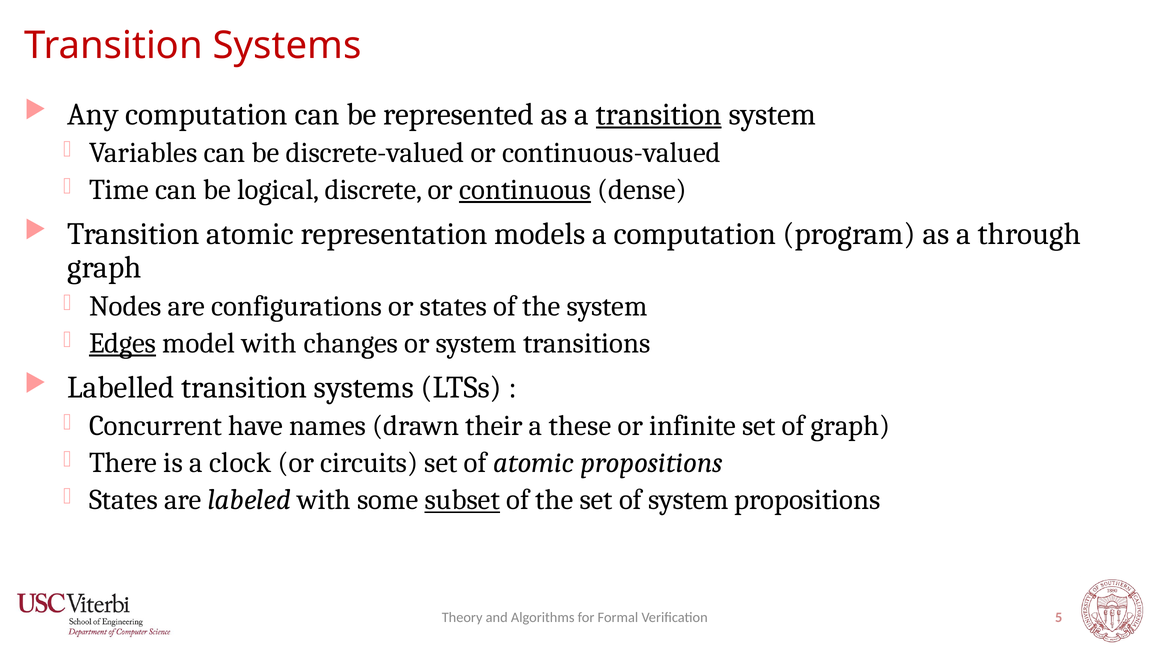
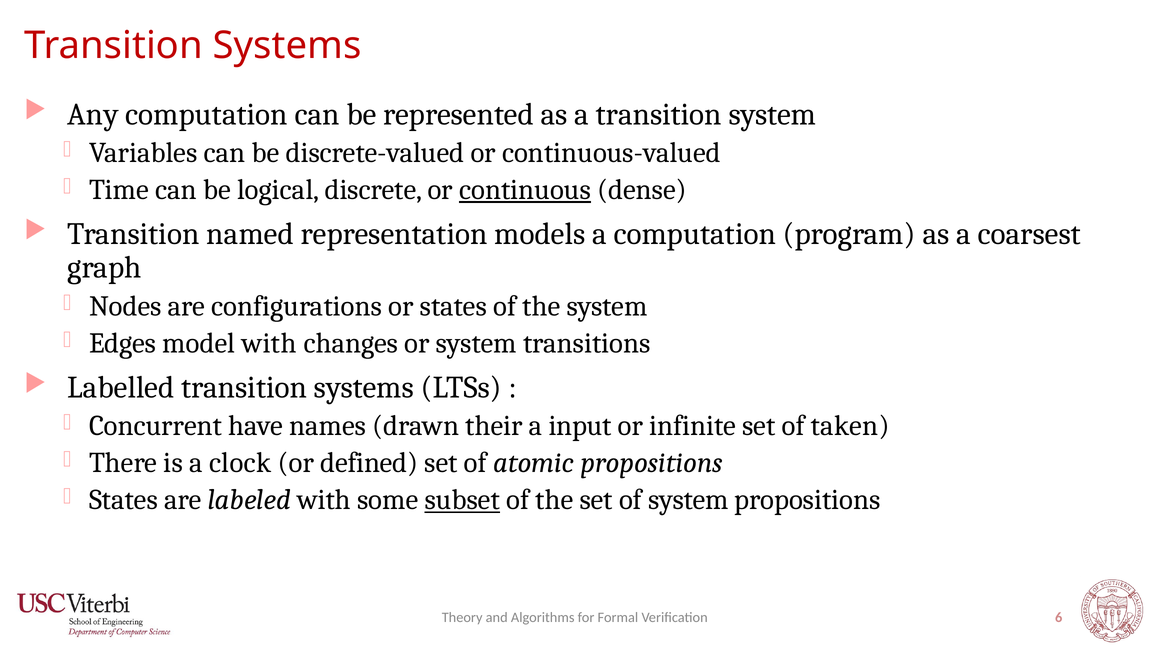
transition underline: present -> none (659, 114)
Transition atomic: atomic -> named (250, 234)
through: through -> coarsest (1029, 234)
Edges underline: present -> none (123, 343)
these: these -> input (580, 426)
of graph: graph -> taken (850, 426)
circuits: circuits -> defined (369, 463)
5: 5 -> 6 (1059, 618)
